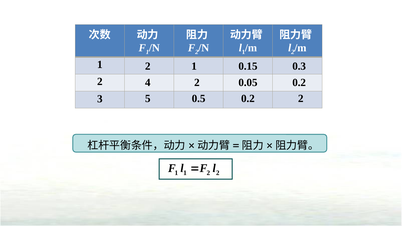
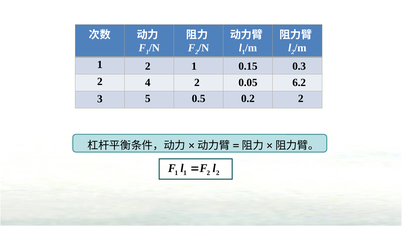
2 0.2: 0.2 -> 6.2 (299, 83)
